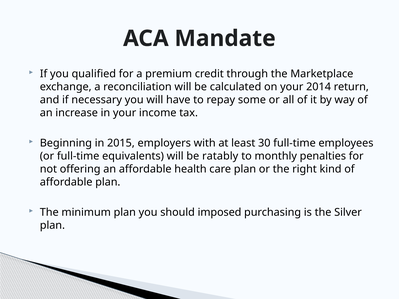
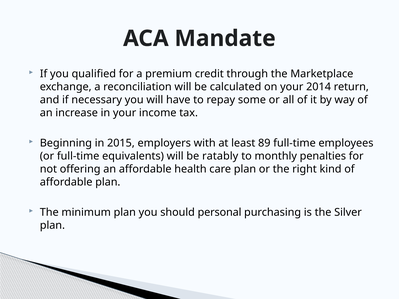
30: 30 -> 89 (264, 143)
imposed: imposed -> personal (220, 212)
